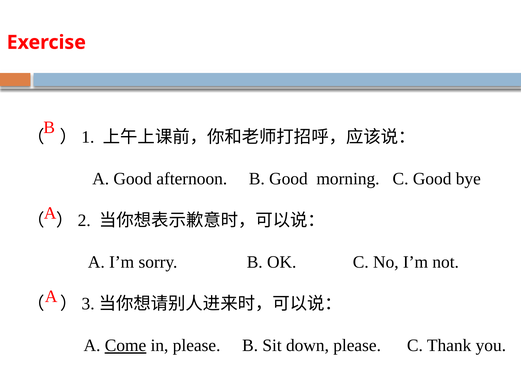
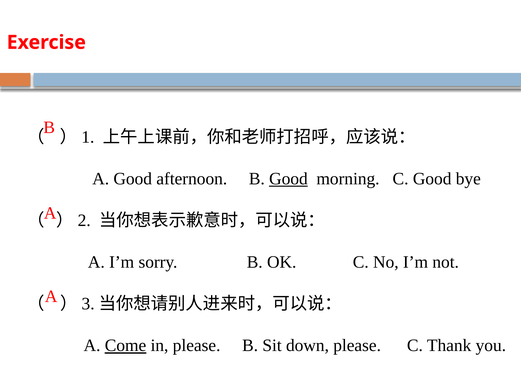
Good underline: none -> present (288, 179)
